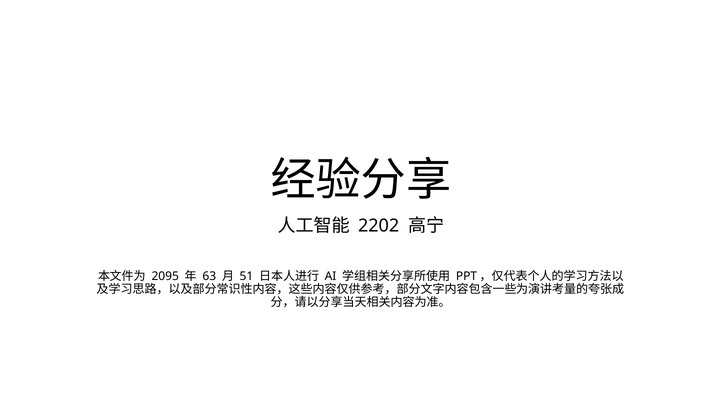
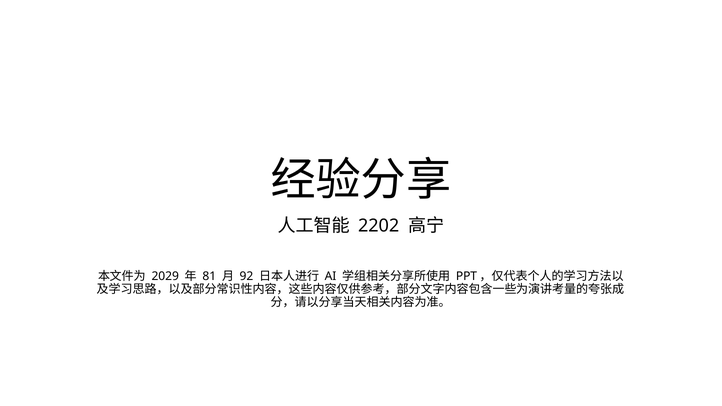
2095: 2095 -> 2029 (165, 276)
63: 63 -> 81 (209, 276)
51: 51 -> 92 (246, 276)
